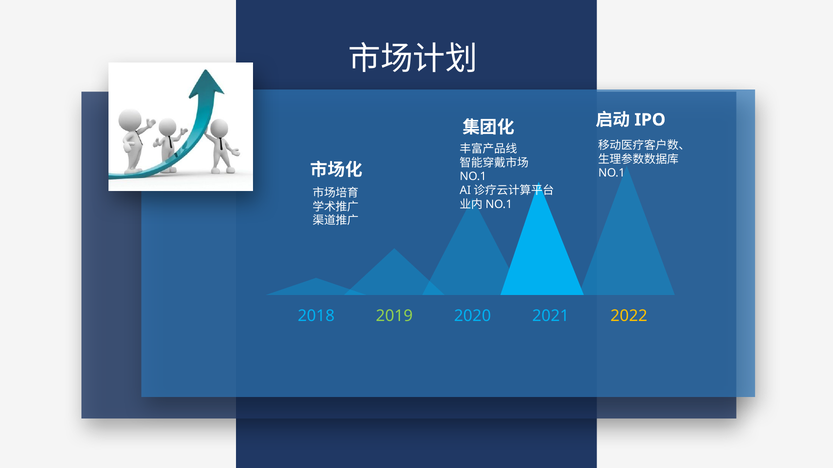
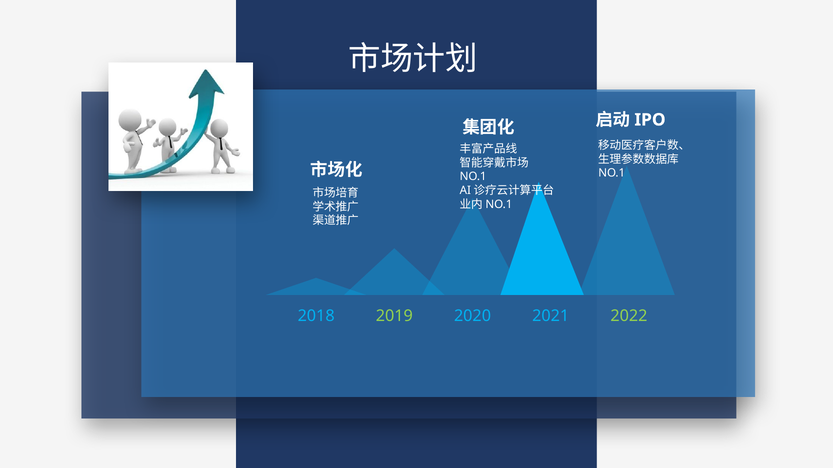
2022 colour: yellow -> light green (629, 316)
